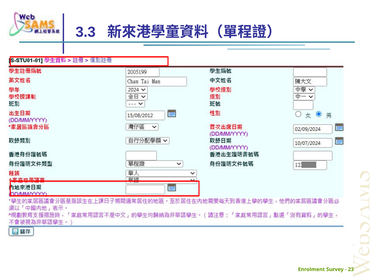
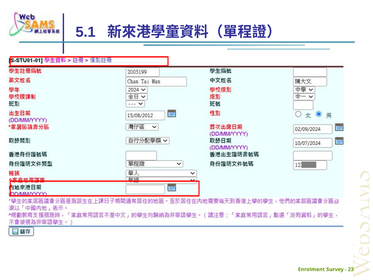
3.3: 3.3 -> 5.1 (86, 32)
